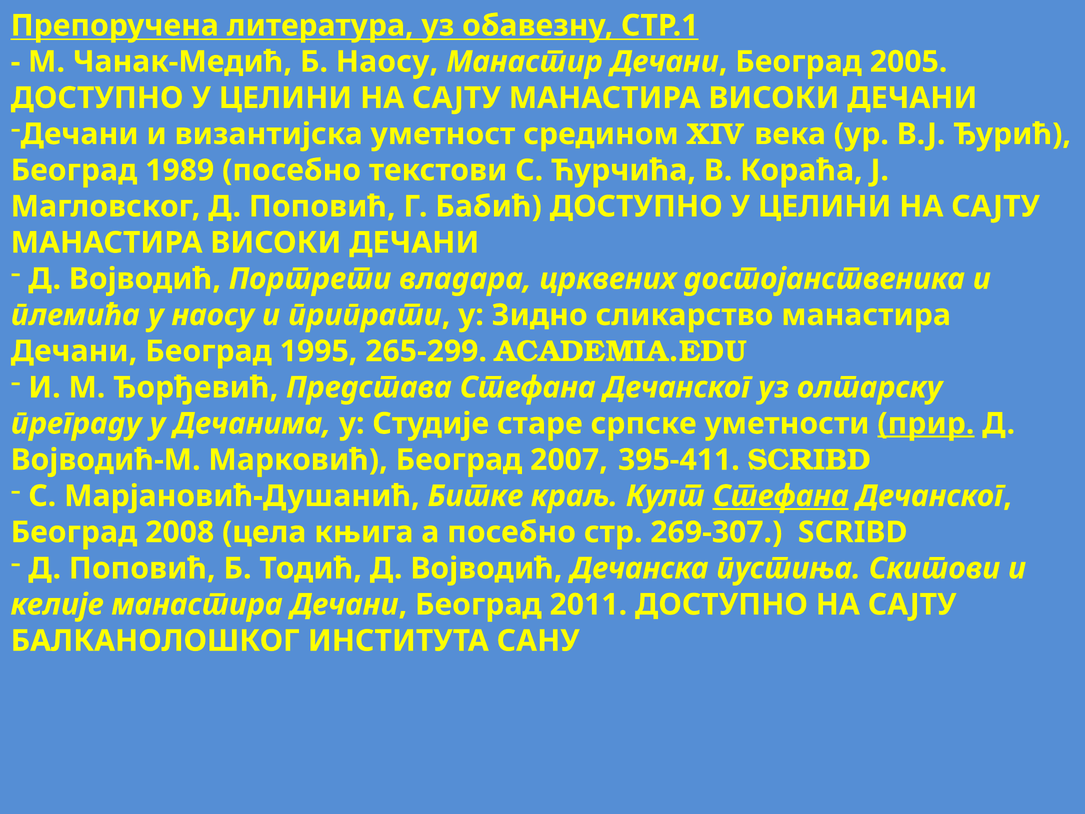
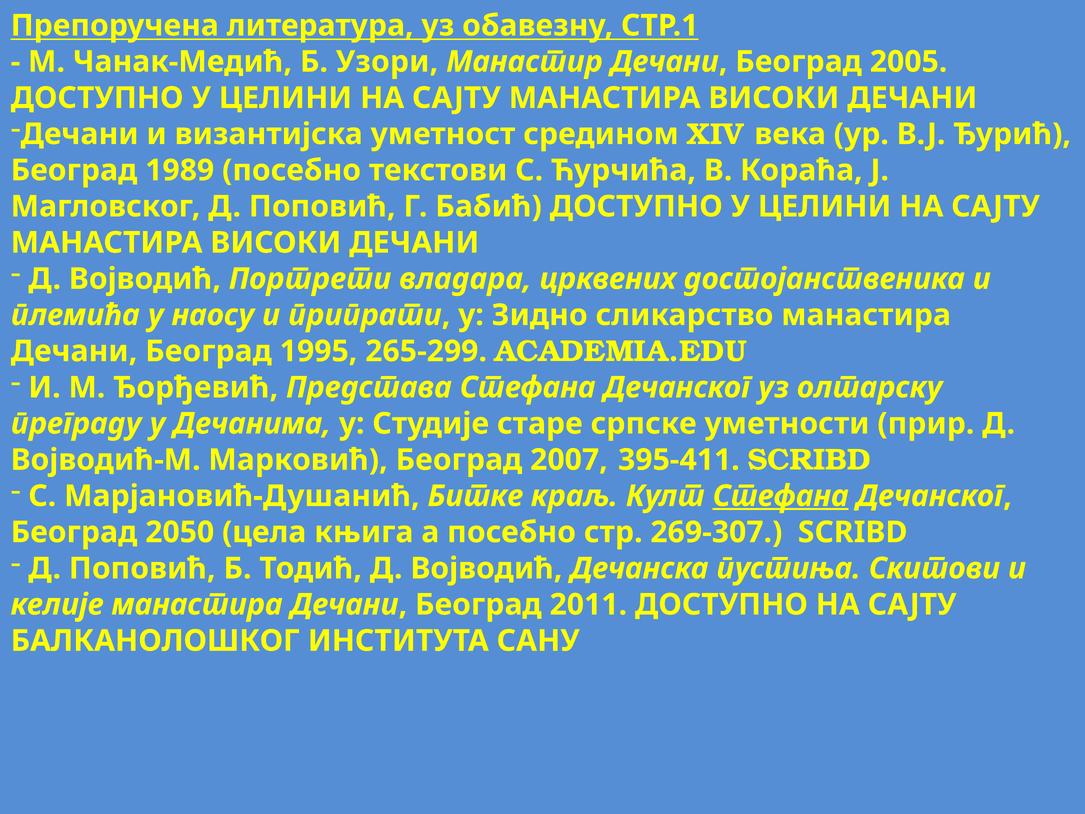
Б Наосу: Наосу -> Узори (387, 62)
прир underline: present -> none (926, 424)
2008: 2008 -> 2050 (180, 532)
